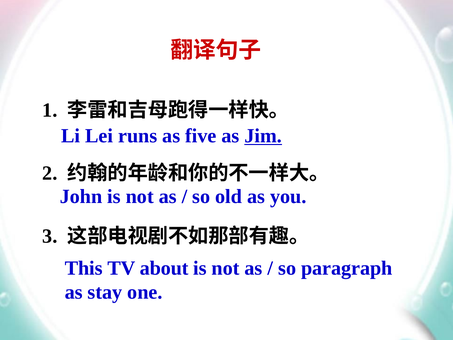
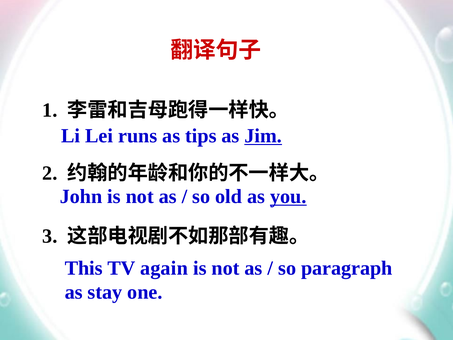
five: five -> tips (201, 136)
you underline: none -> present (288, 196)
about: about -> again (164, 268)
